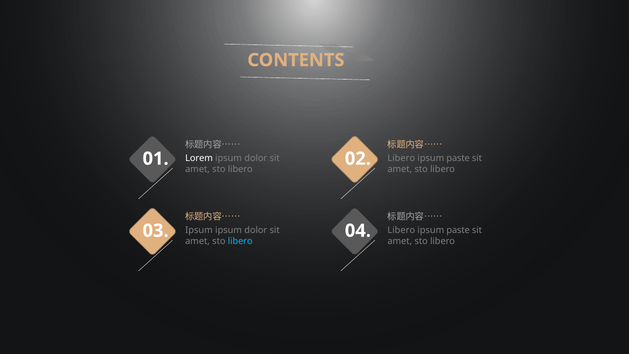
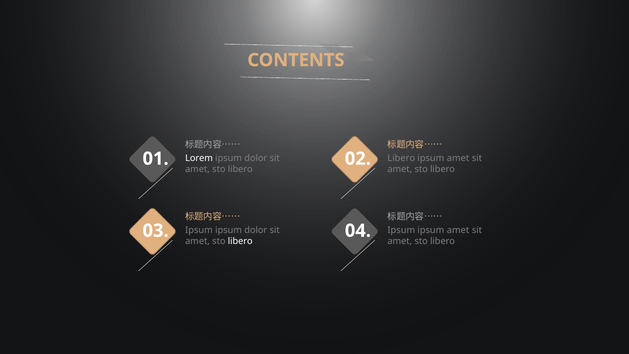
paste: paste -> amet (458, 158)
Libero: Libero -> Ipsum (401, 230)
paste: paste -> amet (458, 230)
libero colour: light blue -> white (240, 241)
